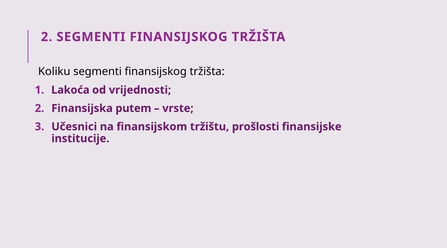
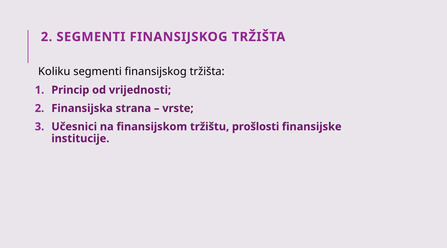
Lakoća: Lakoća -> Princip (70, 90)
putem: putem -> strana (133, 108)
